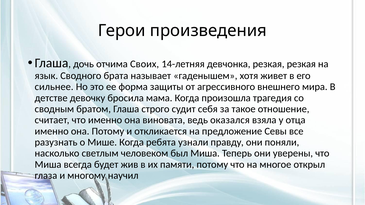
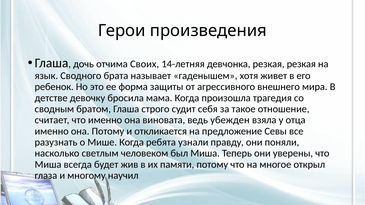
сильнее: сильнее -> ребенок (54, 87)
оказался: оказался -> убежден (230, 120)
